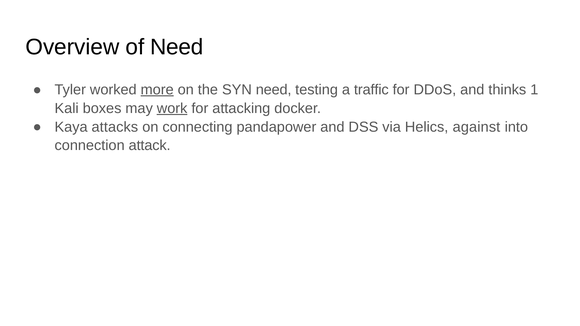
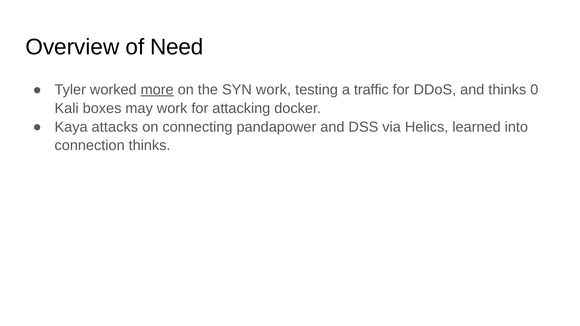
SYN need: need -> work (273, 90)
1: 1 -> 0 (534, 90)
work underline: present -> none (172, 108)
against: against -> learned (477, 127)
connection attack: attack -> thinks (150, 146)
